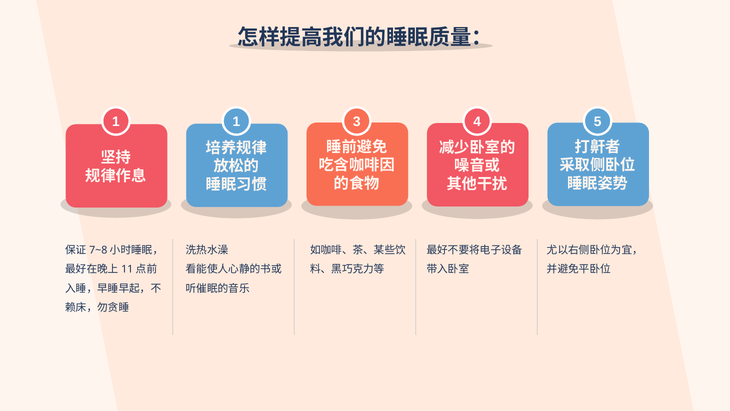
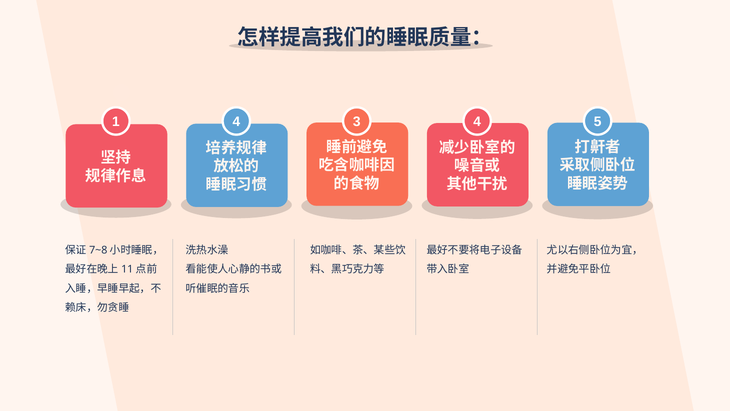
1 1: 1 -> 4 (236, 122)
